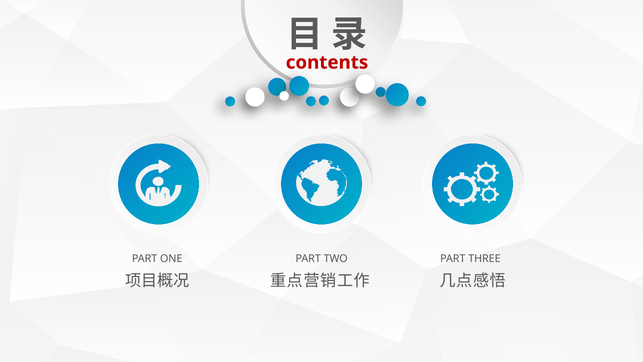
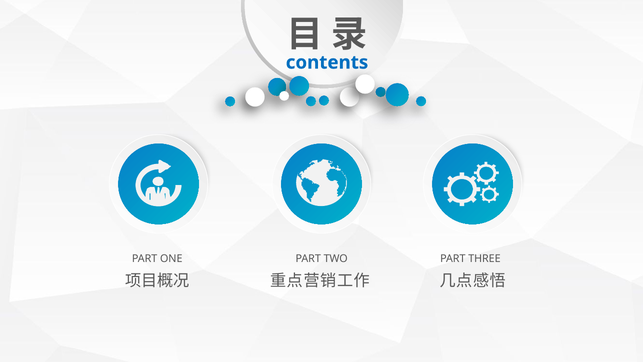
contents colour: red -> blue (327, 62)
